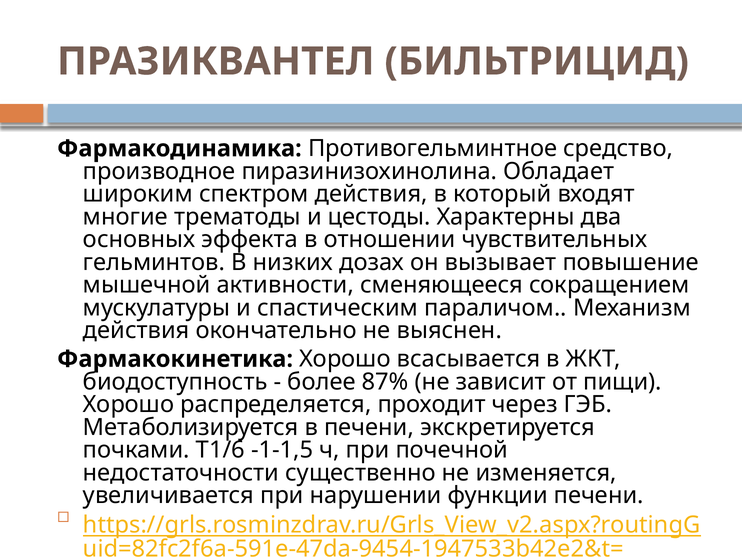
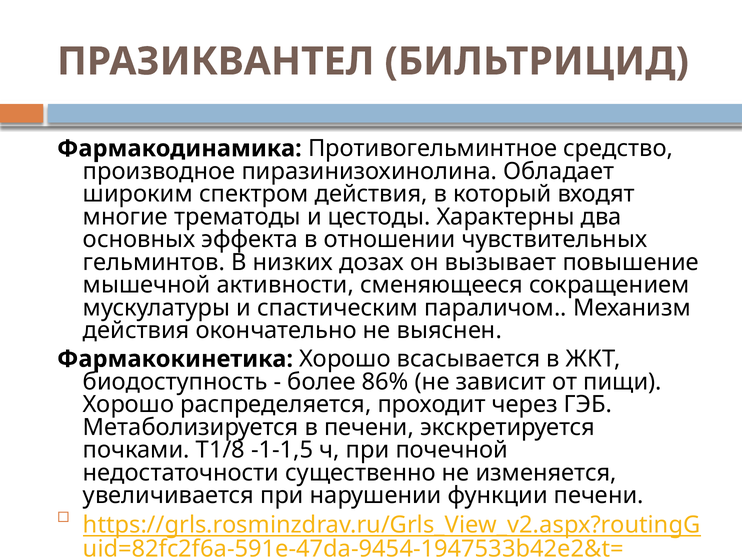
87%: 87% -> 86% (385, 381)
Т1/6: Т1/6 -> Т1/8 (220, 450)
